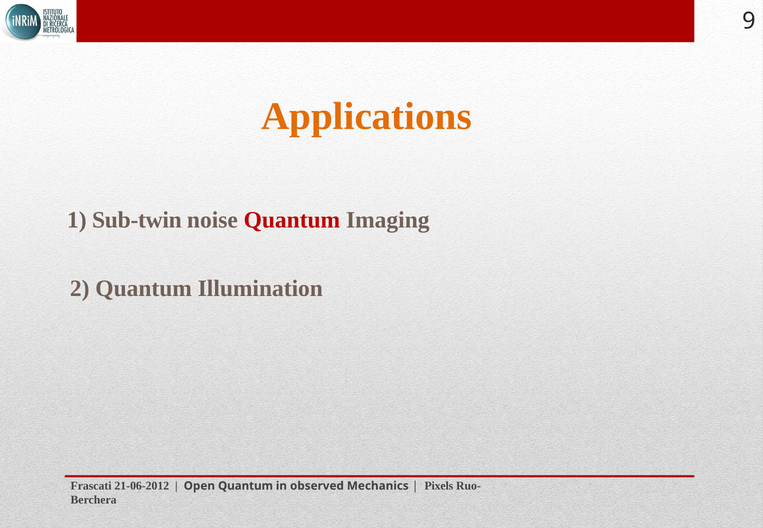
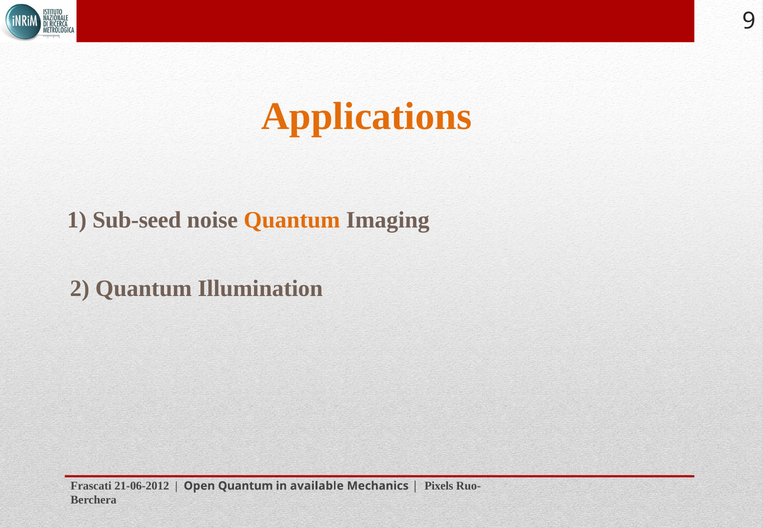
Sub-twin: Sub-twin -> Sub-seed (137, 220)
Quantum colour: red -> orange (292, 220)
observed: observed -> available (317, 486)
